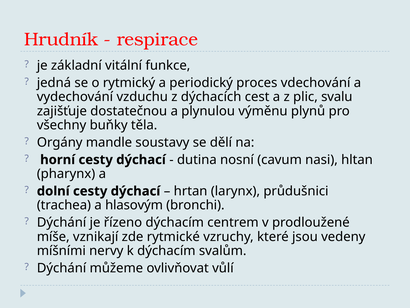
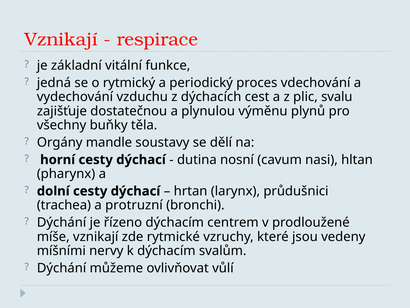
Hrudník: Hrudník -> Vznikají (61, 40)
hlasovým: hlasovým -> protruzní (134, 205)
